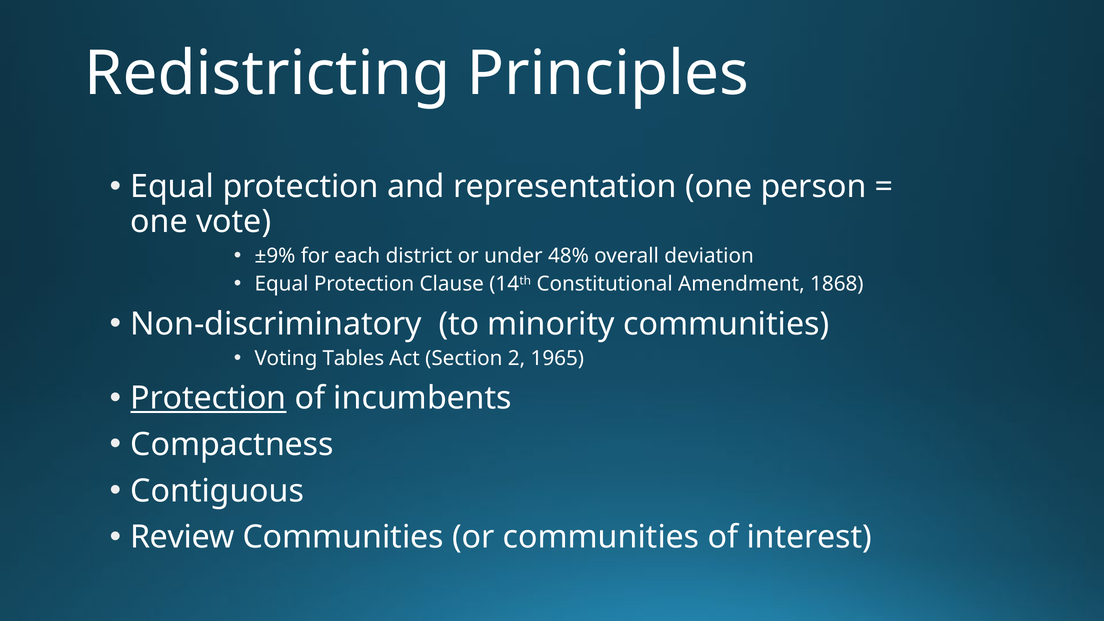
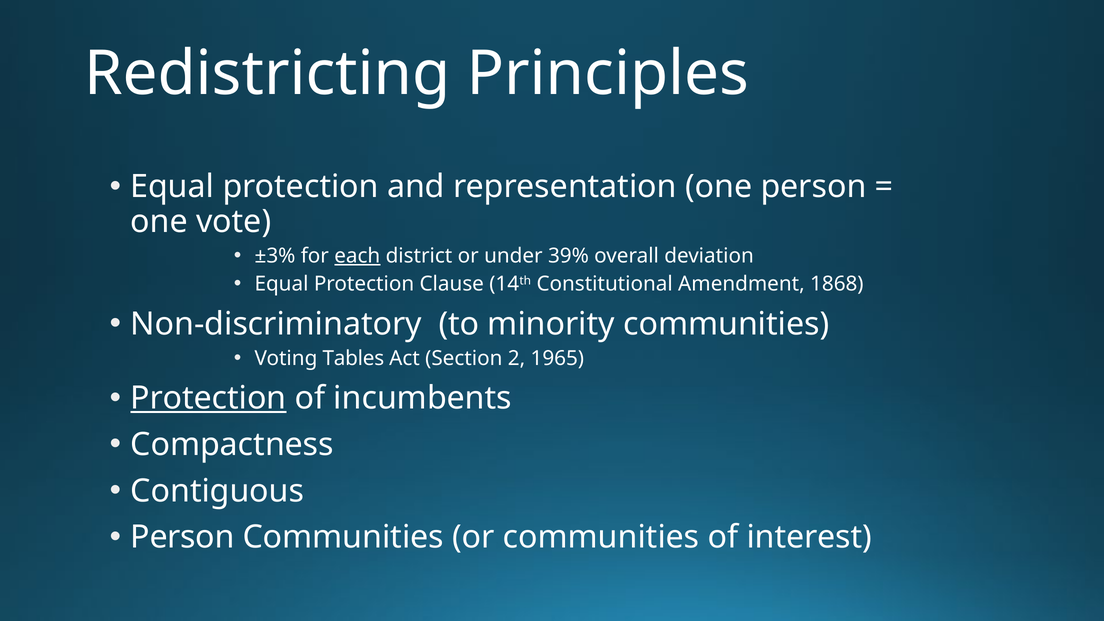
±9%: ±9% -> ±3% (275, 256)
each underline: none -> present (357, 256)
48%: 48% -> 39% (568, 256)
Review: Review -> Person (182, 537)
